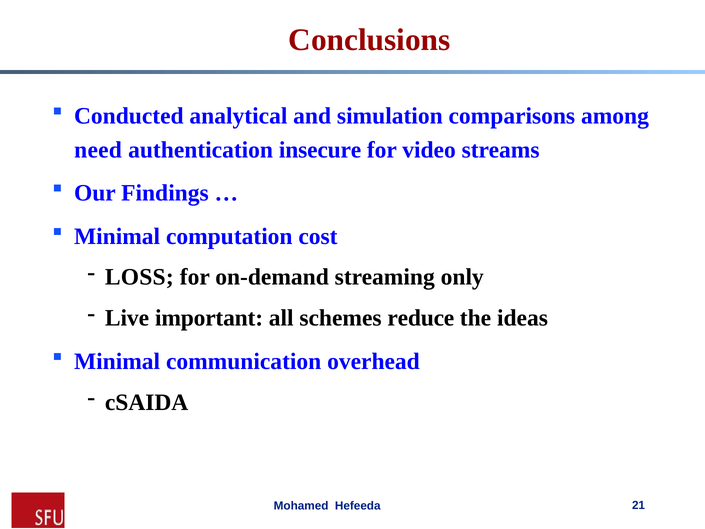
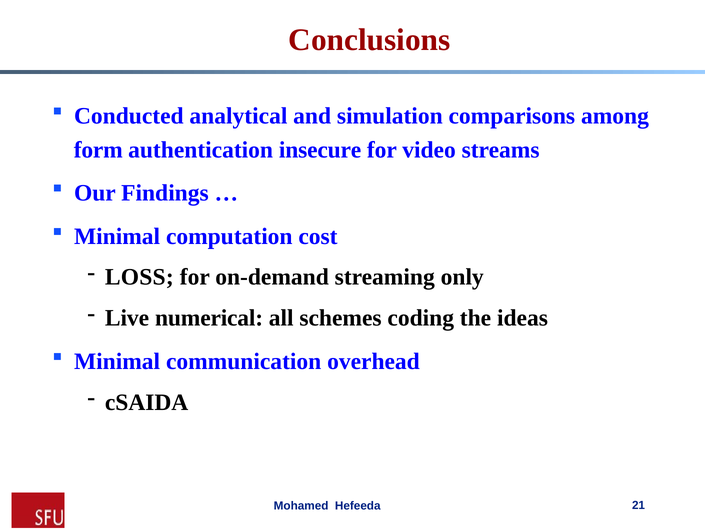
need: need -> form (98, 150)
important: important -> numerical (209, 318)
reduce: reduce -> coding (421, 318)
